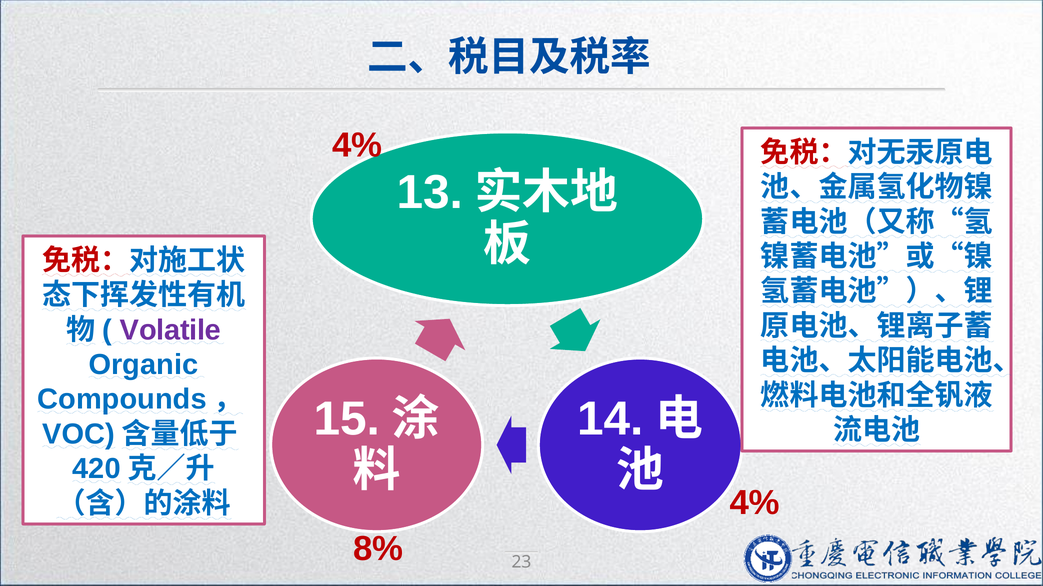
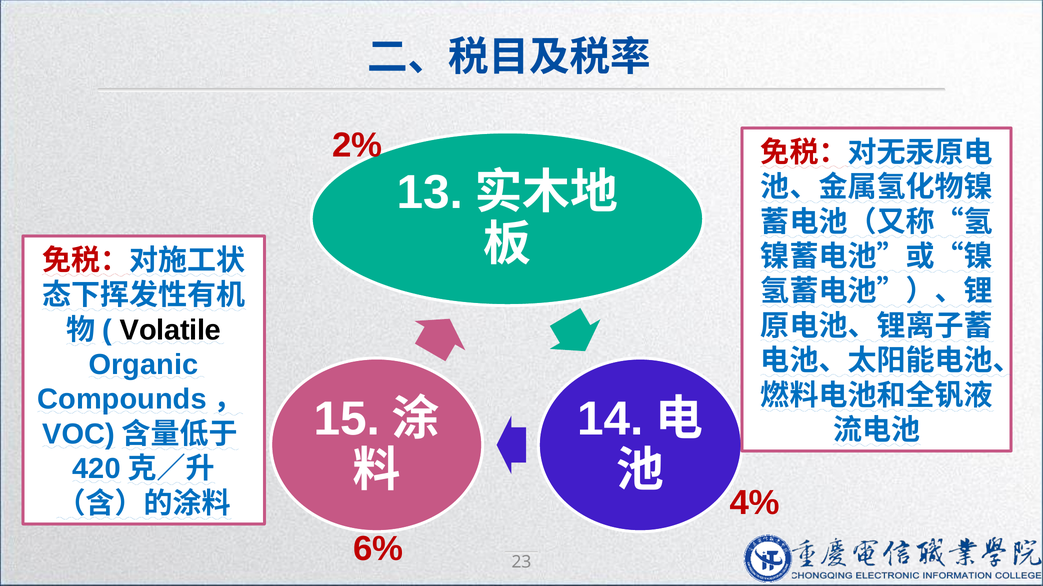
4%: 4% -> 2% (357, 146)
Volatile colour: purple -> black (171, 330)
8%: 8% -> 6% (378, 549)
